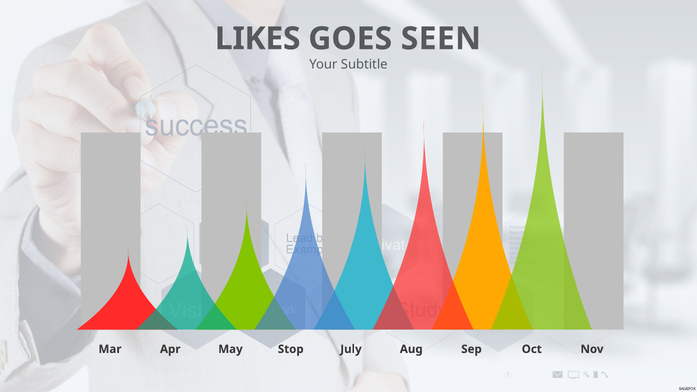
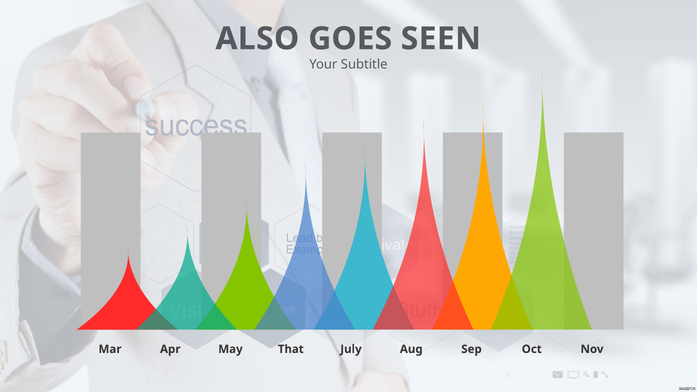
LIKES: LIKES -> ALSO (257, 39)
Stop: Stop -> That (291, 349)
